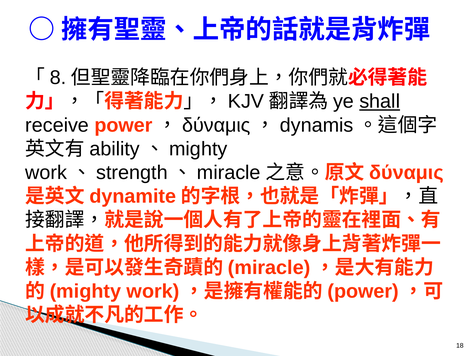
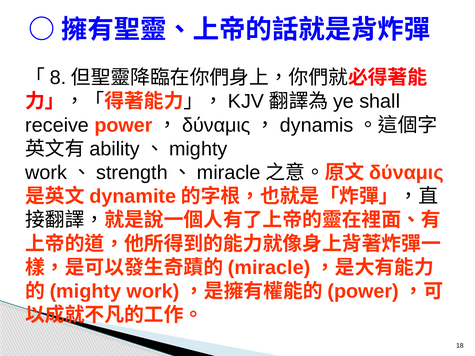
shall underline: present -> none (380, 101)
